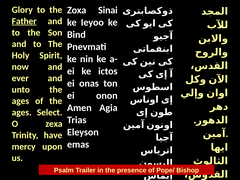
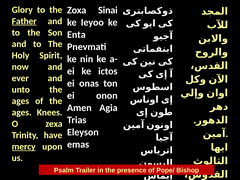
Bind: Bind -> Enta (76, 35)
Select: Select -> Knees (50, 112)
mercy underline: none -> present (24, 147)
